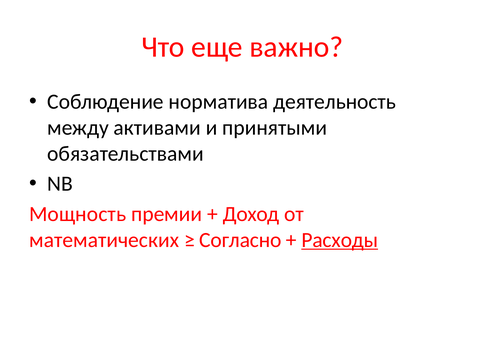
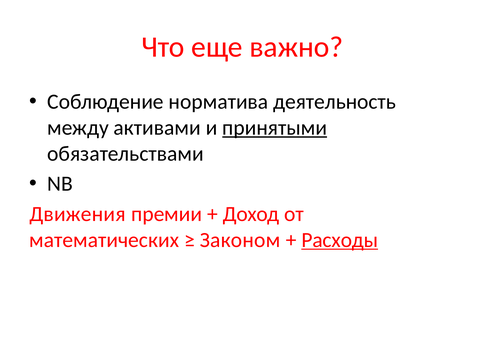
принятыми underline: none -> present (275, 128)
Мощность: Мощность -> Движения (78, 214)
Согласно: Согласно -> Законом (240, 240)
